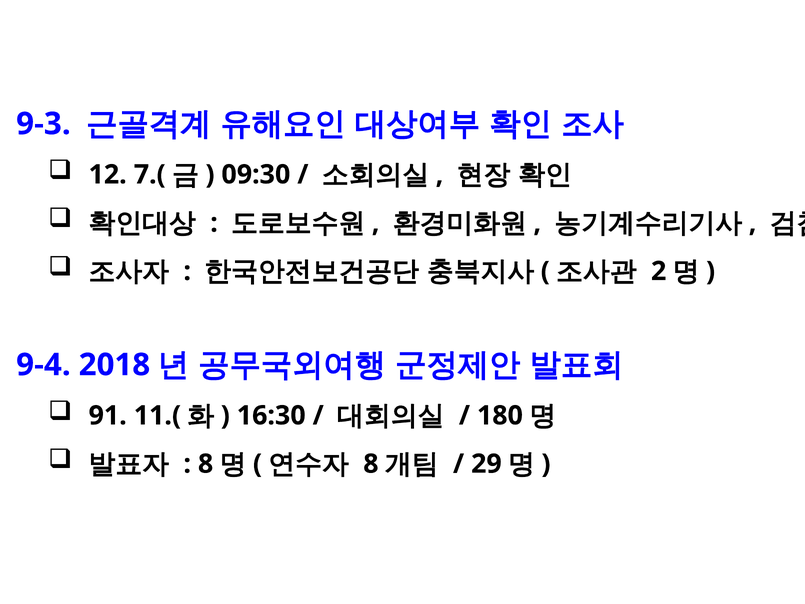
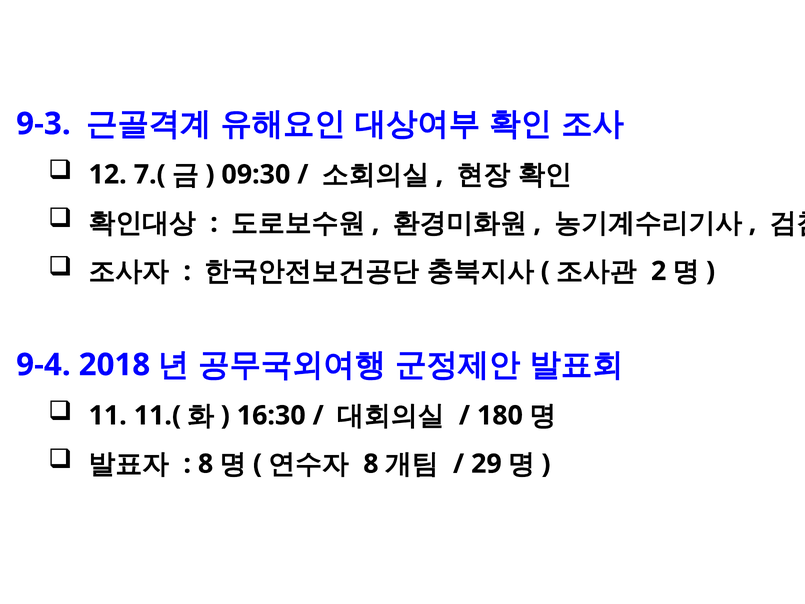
91: 91 -> 11 (108, 415)
